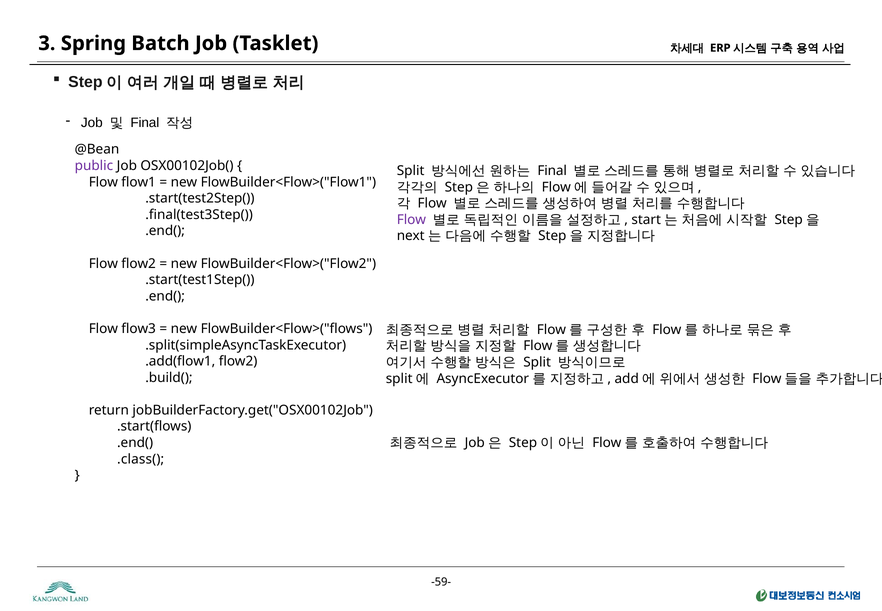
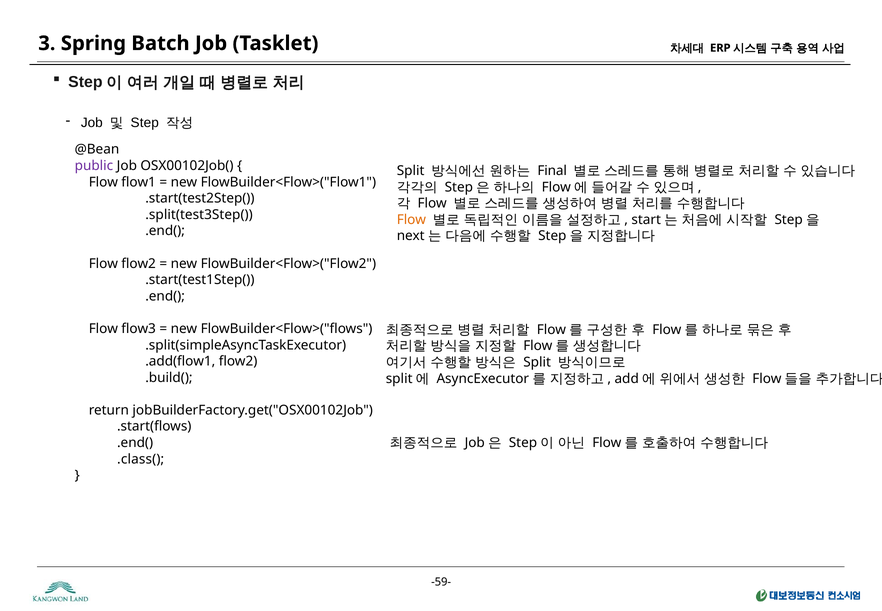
Final: Final -> Step (145, 123)
.final(test3Step(: .final(test3Step( -> .split(test3Step( (199, 215)
Flow colour: purple -> orange (411, 220)
